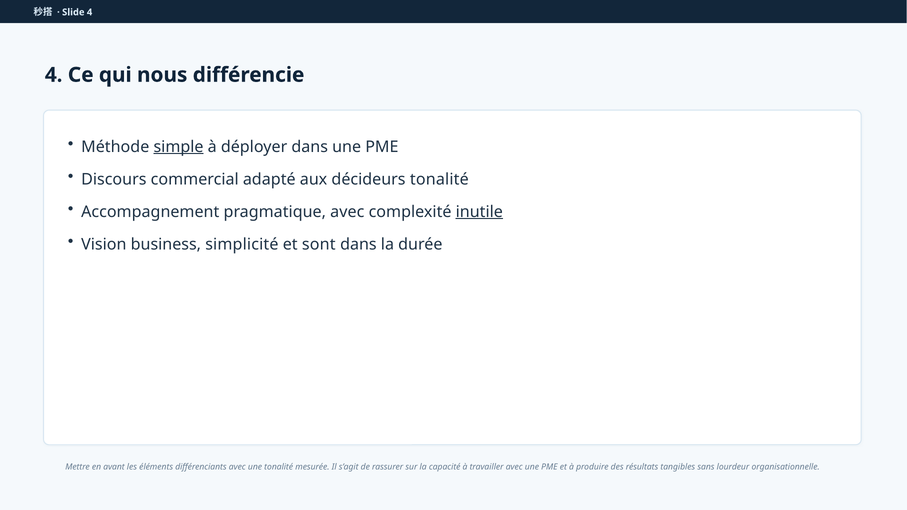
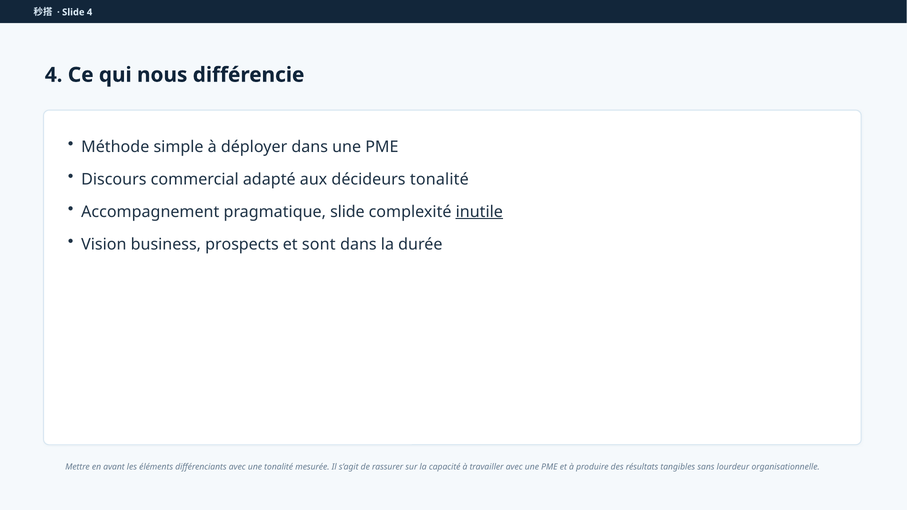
simple underline: present -> none (179, 147)
pragmatique avec: avec -> slide (347, 212)
simplicité: simplicité -> prospects (242, 244)
